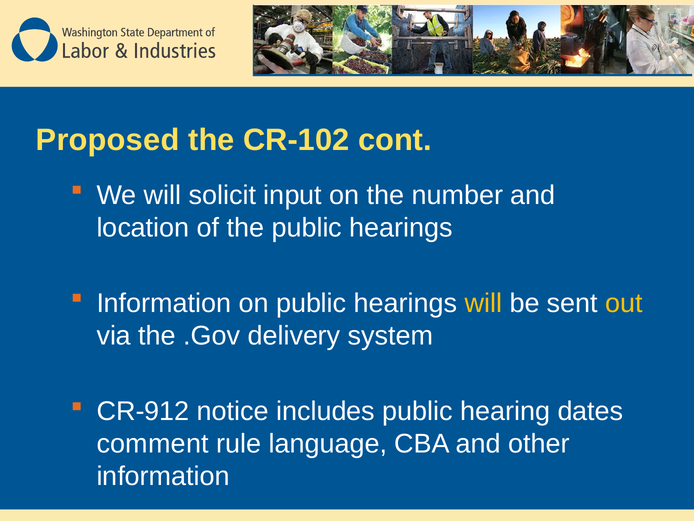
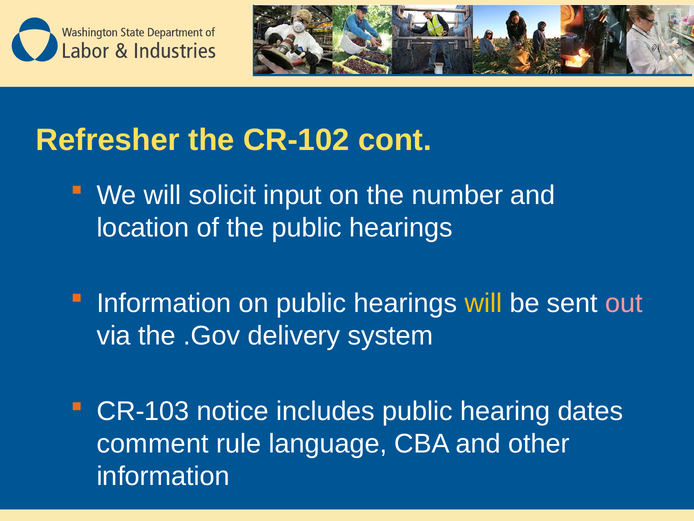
Proposed: Proposed -> Refresher (108, 140)
out colour: yellow -> pink (624, 303)
CR-912: CR-912 -> CR-103 (143, 411)
